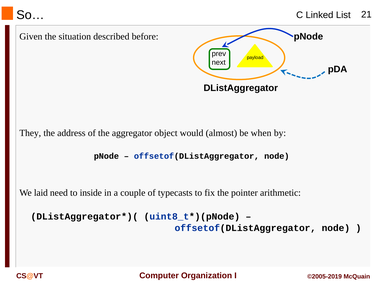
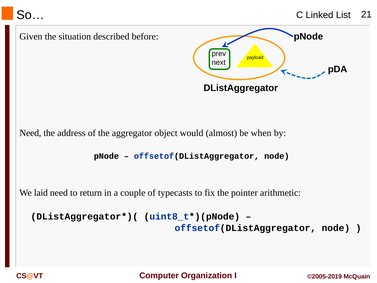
They: They -> Need (30, 133)
inside: inside -> return (91, 192)
